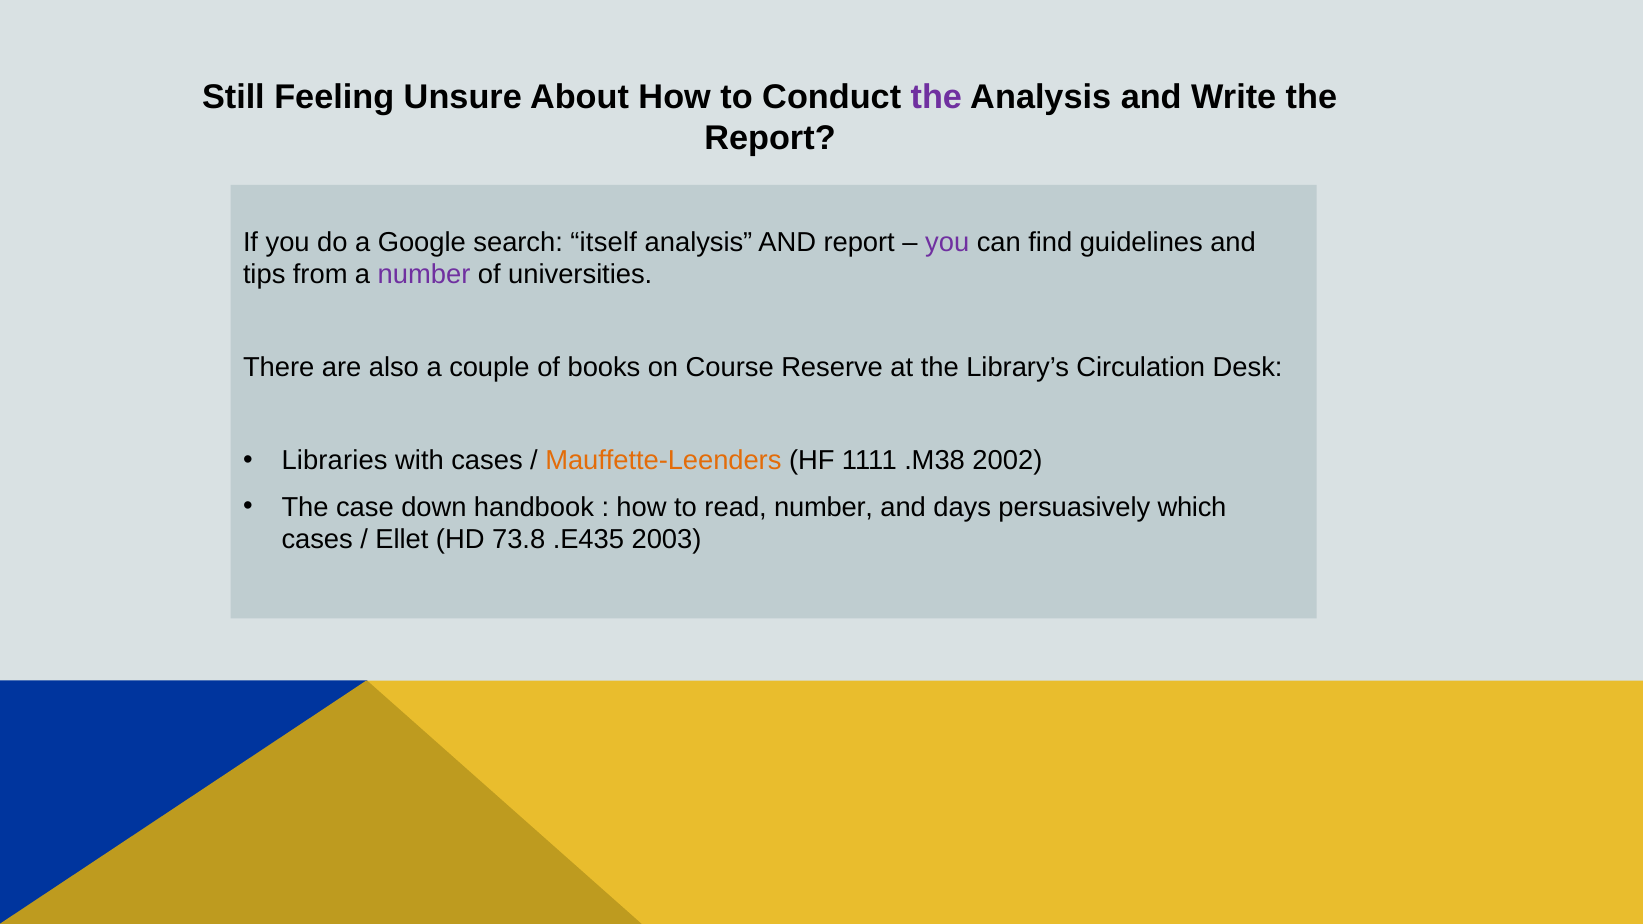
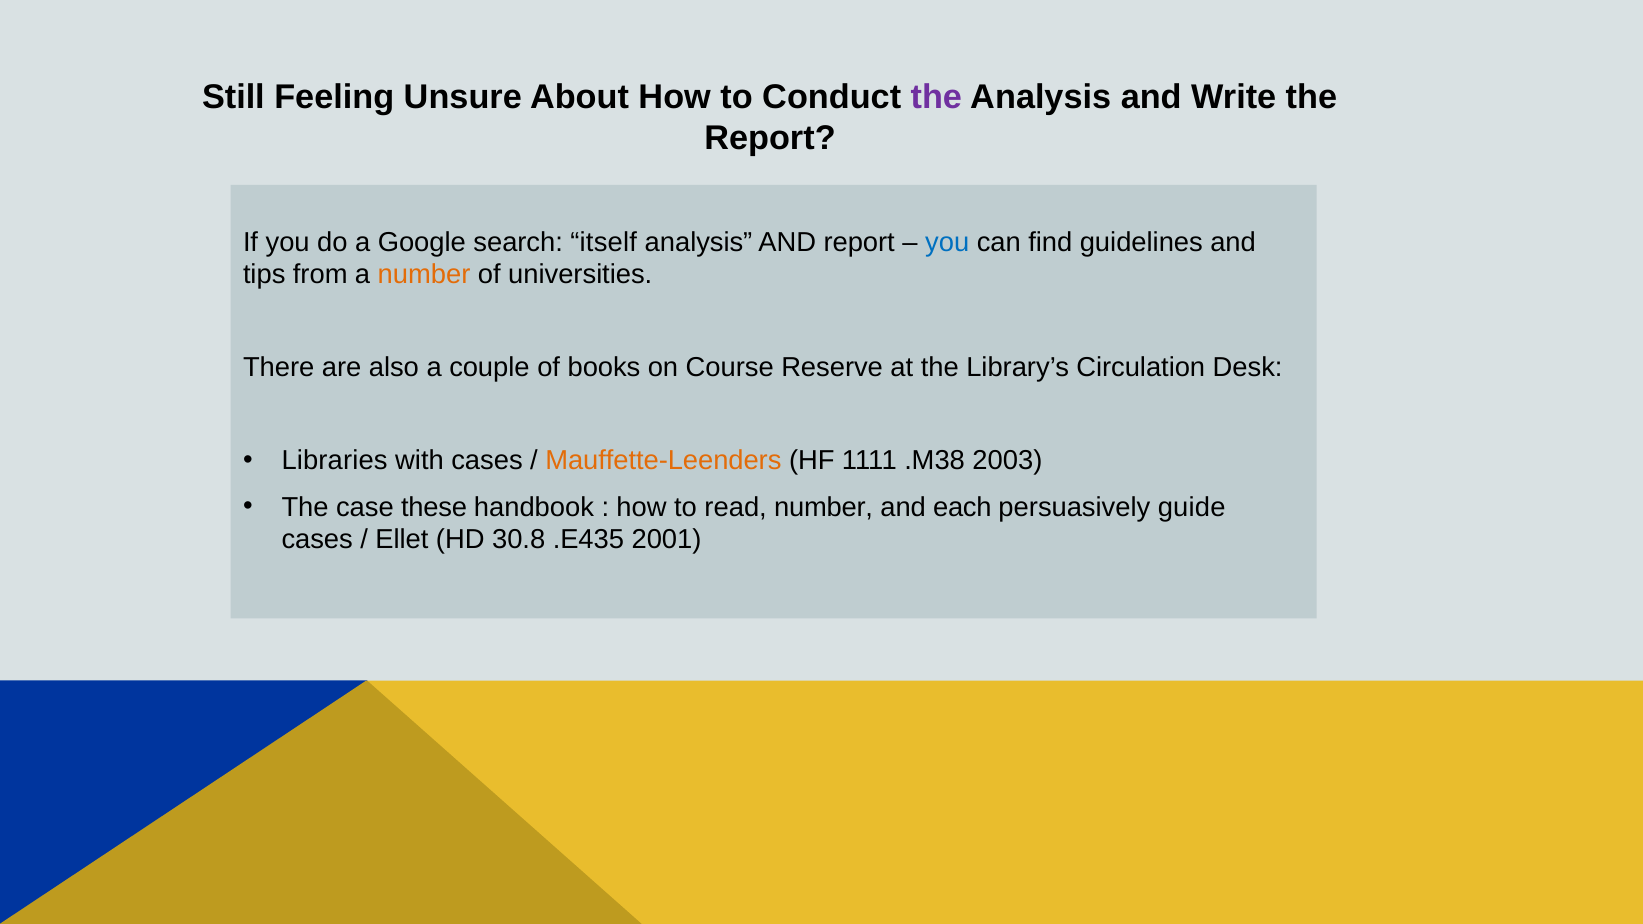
you colour: purple -> blue (947, 242)
number colour: purple -> orange (424, 275)
2002: 2002 -> 2003 (1007, 461)
down: down -> these (434, 507)
days: days -> each (962, 507)
which: which -> guide (1192, 507)
73.8: 73.8 -> 30.8 (519, 540)
2003: 2003 -> 2001 (667, 540)
